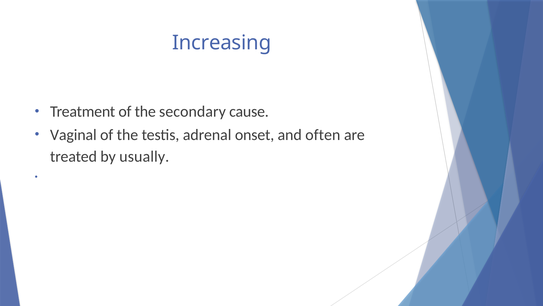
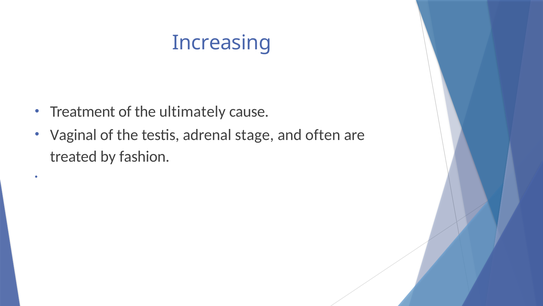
secondary: secondary -> ultimately (192, 112)
onset: onset -> stage (254, 135)
usually: usually -> fashion (144, 156)
